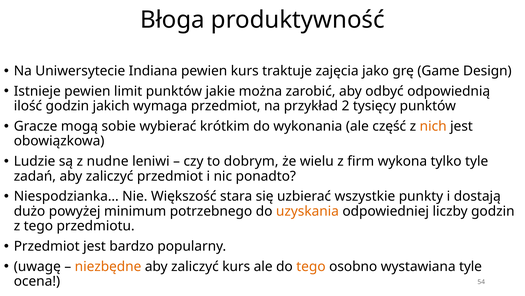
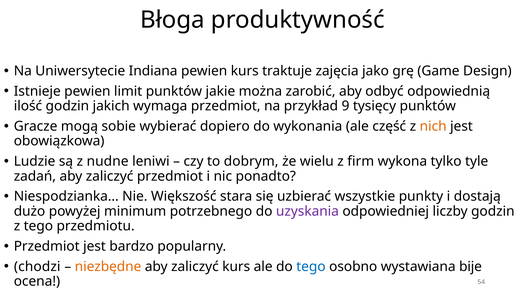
2: 2 -> 9 (345, 106)
krótkim: krótkim -> dopiero (225, 126)
uzyskania colour: orange -> purple (307, 211)
uwagę: uwagę -> chodzi (37, 266)
tego colour: orange -> blue (311, 266)
wystawiana tyle: tyle -> bije (471, 266)
